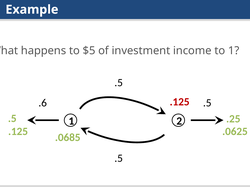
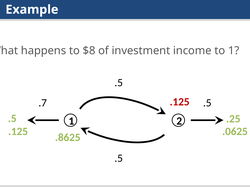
$5: $5 -> $8 (89, 51)
.6: .6 -> .7 (43, 103)
.0685: .0685 -> .8625 (68, 138)
